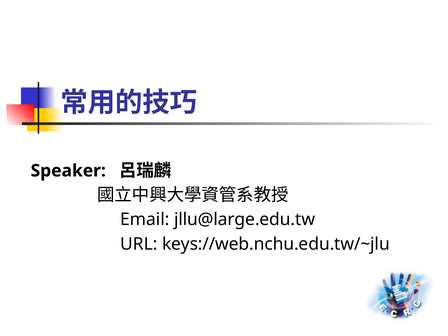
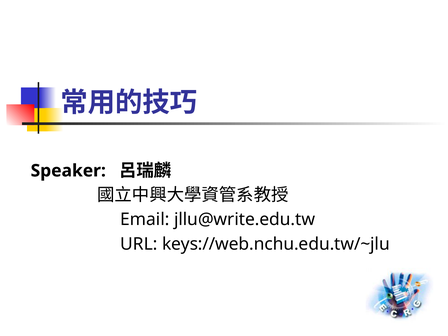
jllu@large.edu.tw: jllu@large.edu.tw -> jllu@write.edu.tw (245, 220)
